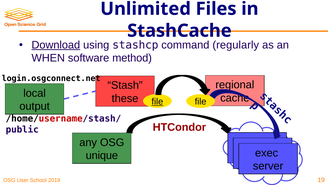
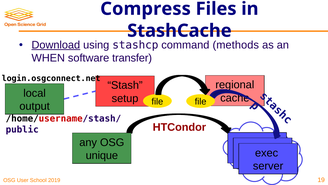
Unlimited: Unlimited -> Compress (146, 9)
regularly: regularly -> methods (236, 45)
method: method -> transfer (132, 58)
these: these -> setup (125, 98)
file underline: present -> none (157, 101)
